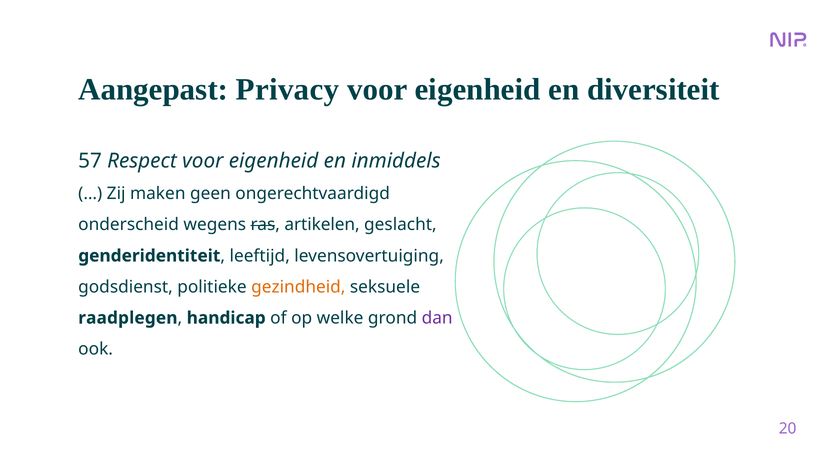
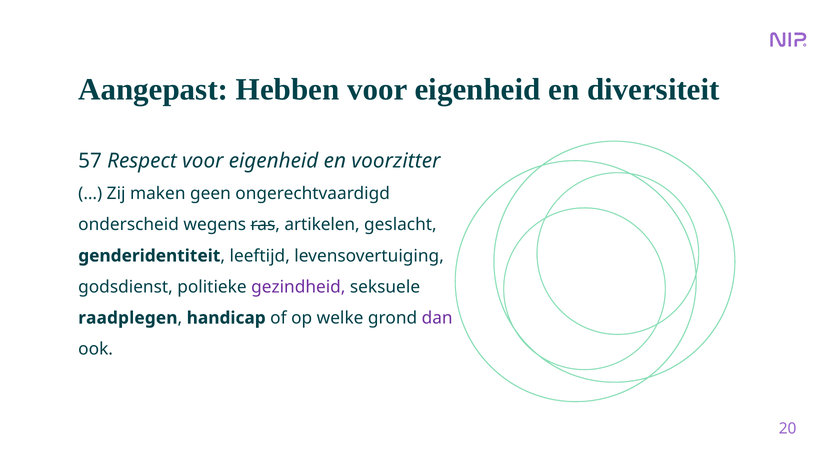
Privacy: Privacy -> Hebben (288, 90)
inmiddels: inmiddels -> voorzitter (396, 161)
gezindheid colour: orange -> purple (298, 287)
